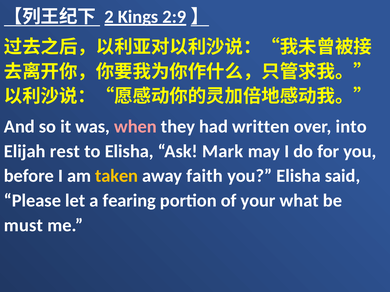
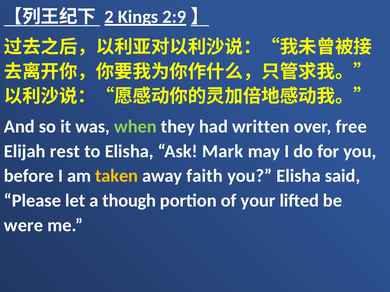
when colour: pink -> light green (135, 127)
into: into -> free (351, 127)
fearing: fearing -> though (129, 201)
what: what -> lifted (299, 201)
must: must -> were (24, 226)
